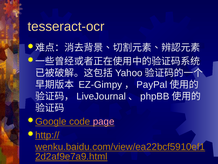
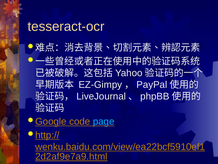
page colour: pink -> light blue (104, 121)
